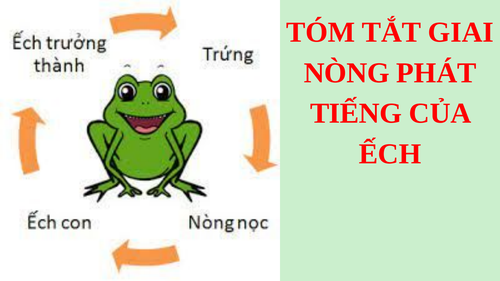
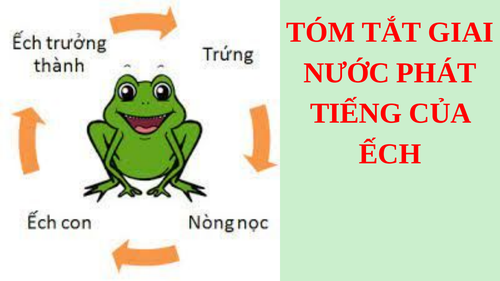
NÒNG: NÒNG -> NƯỚC (347, 73)
